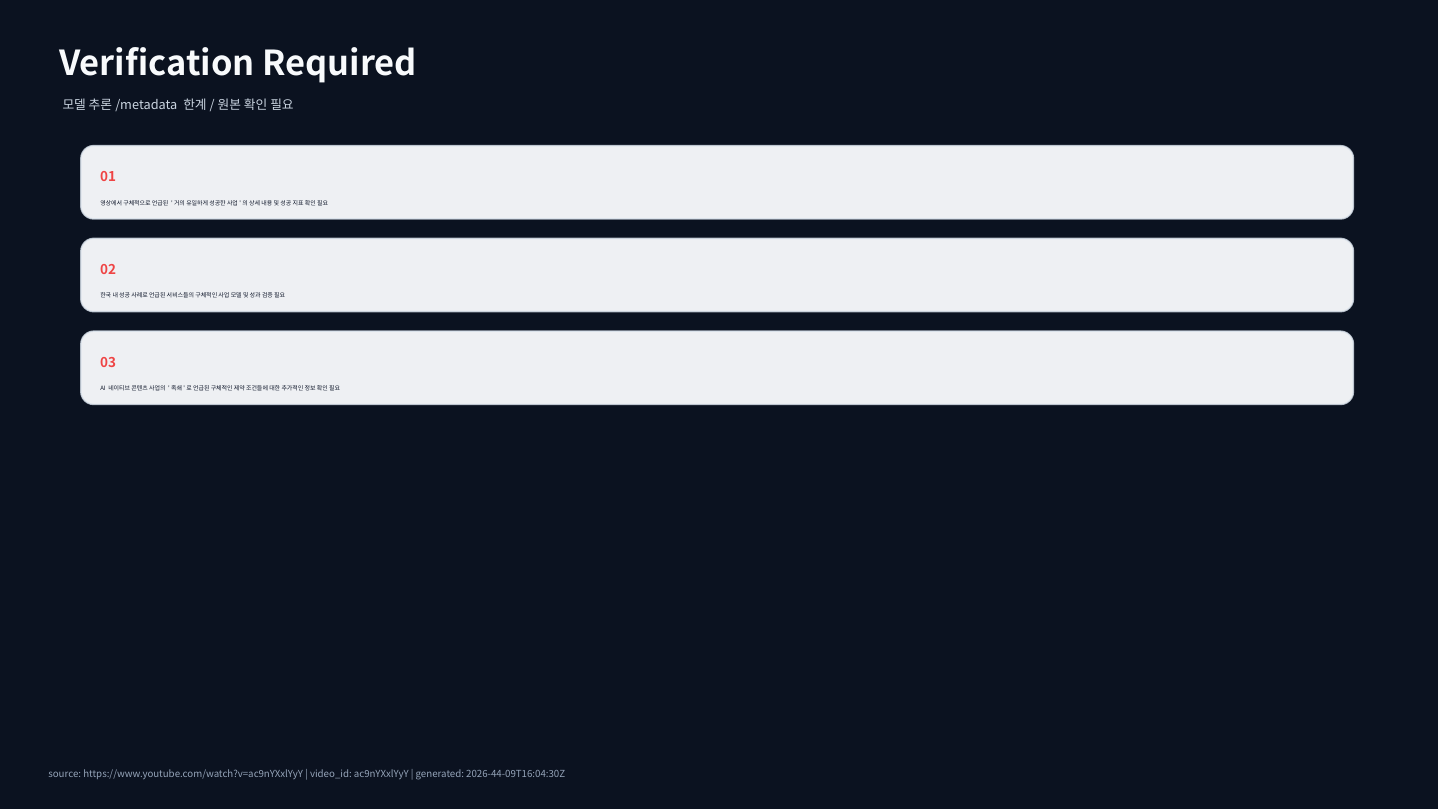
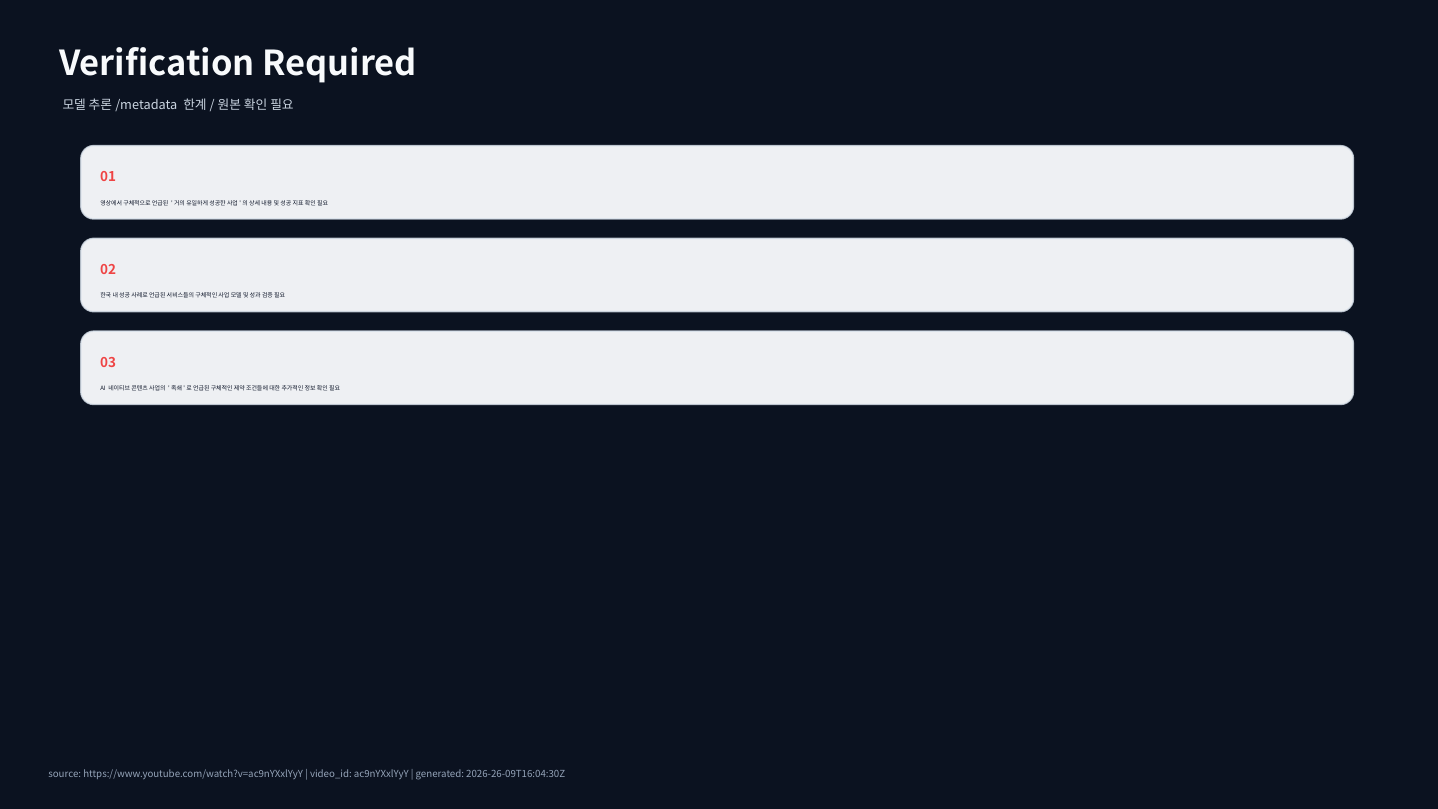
2026-44-09T16:04:30Z: 2026-44-09T16:04:30Z -> 2026-26-09T16:04:30Z (516, 774)
